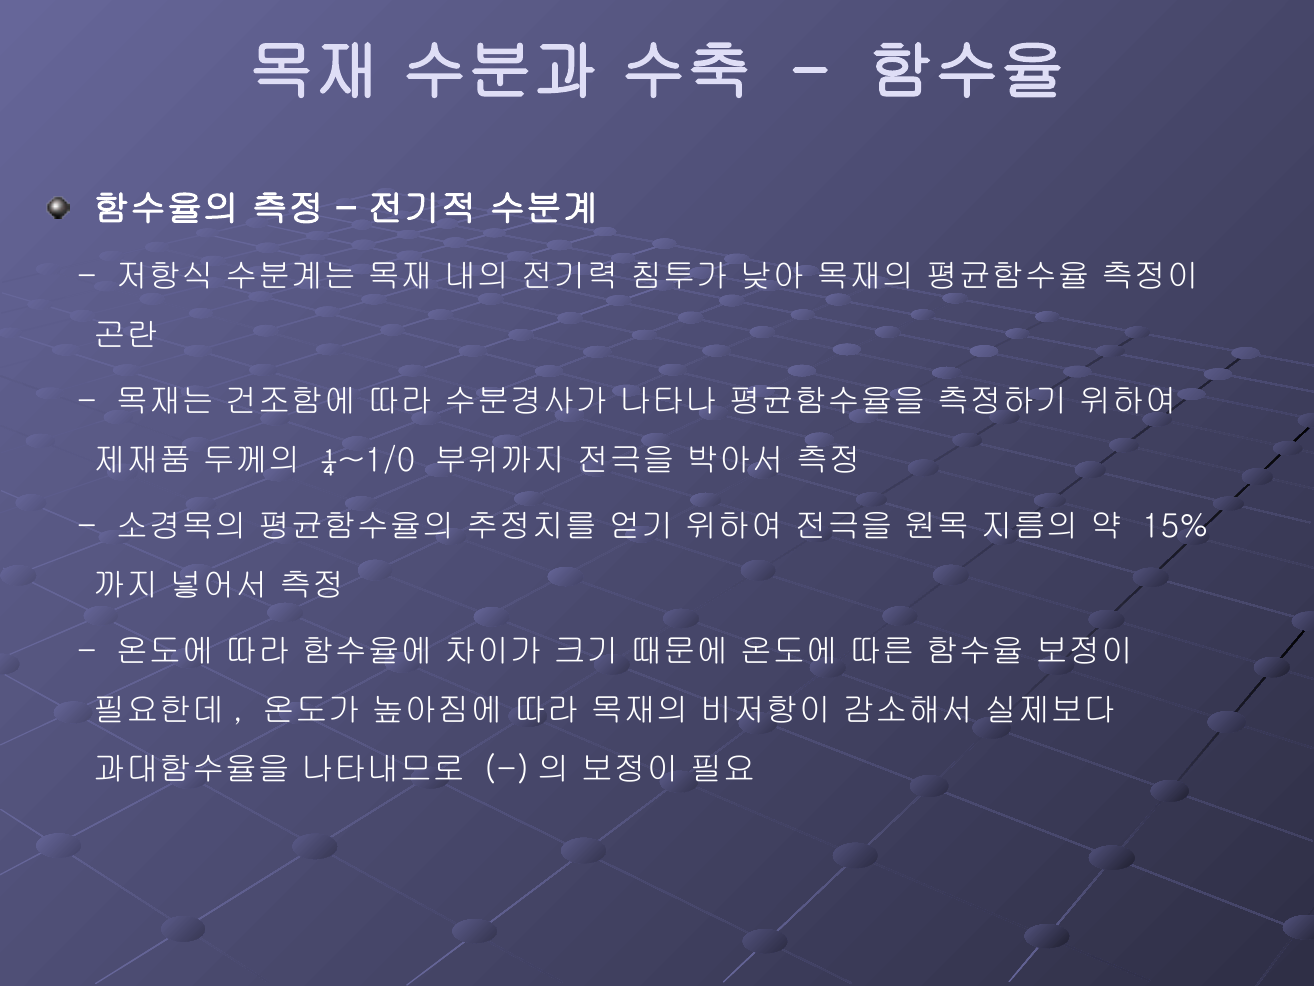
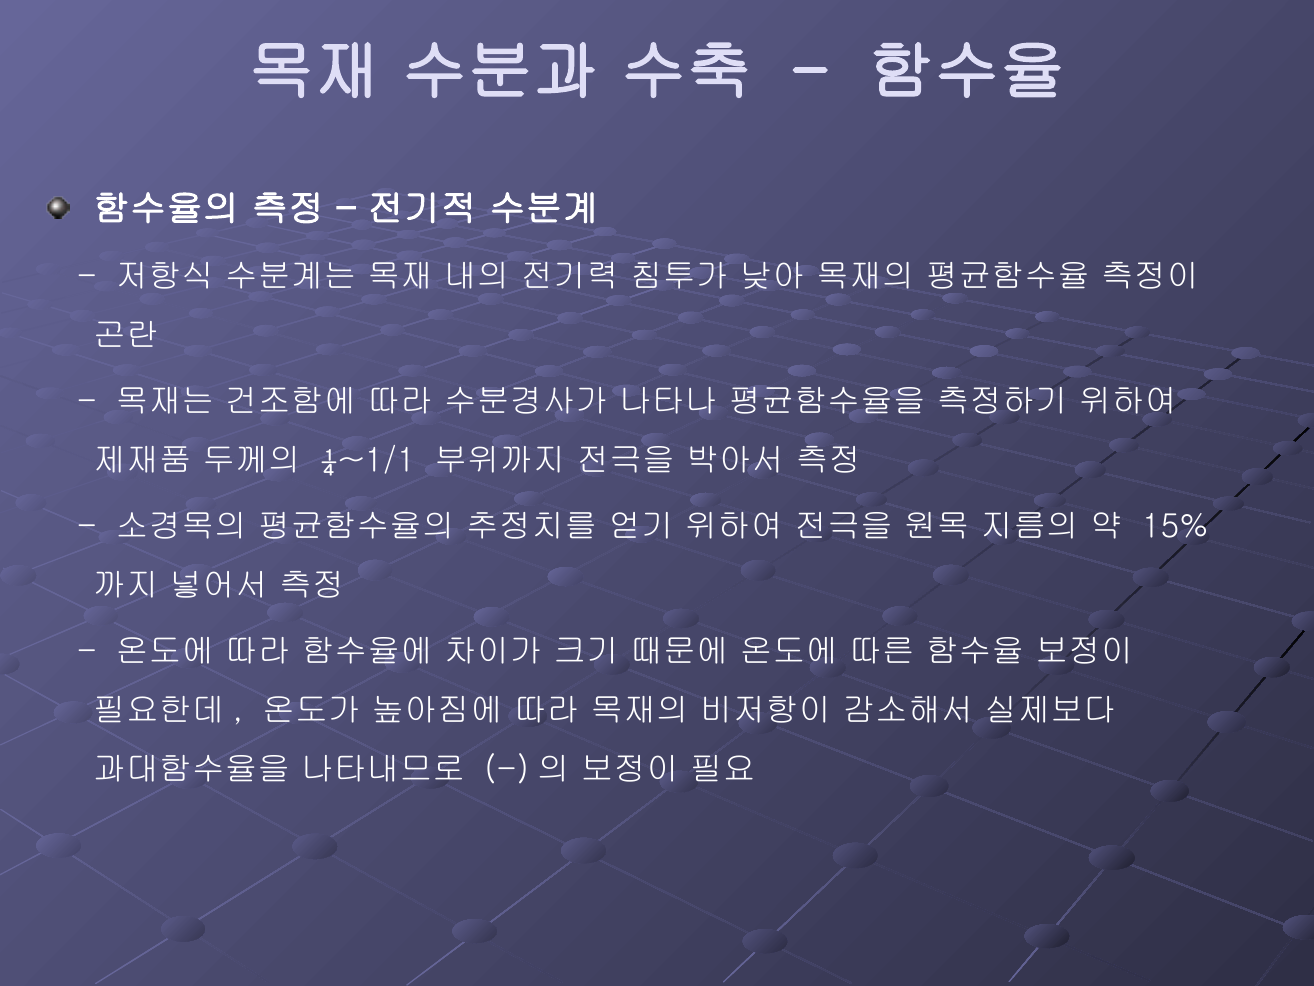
¼~1/0: ¼~1/0 -> ¼~1/1 (368, 460)
